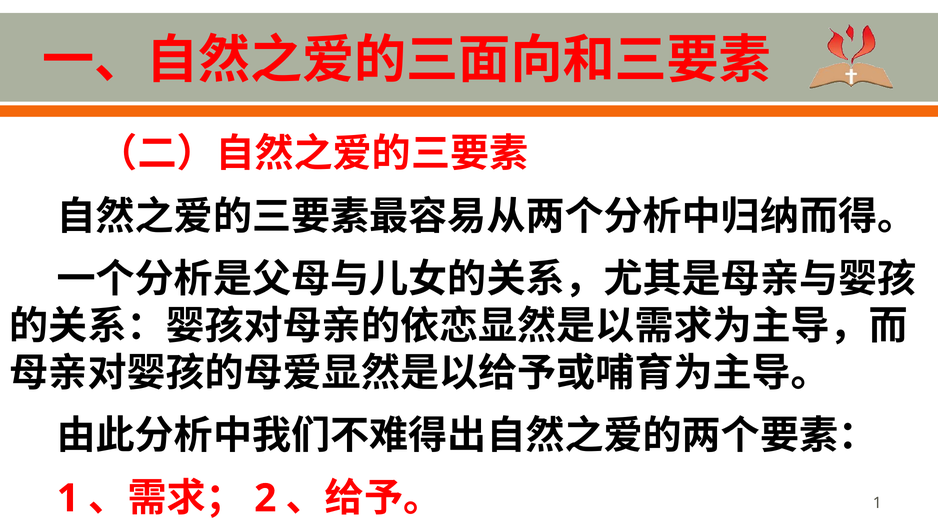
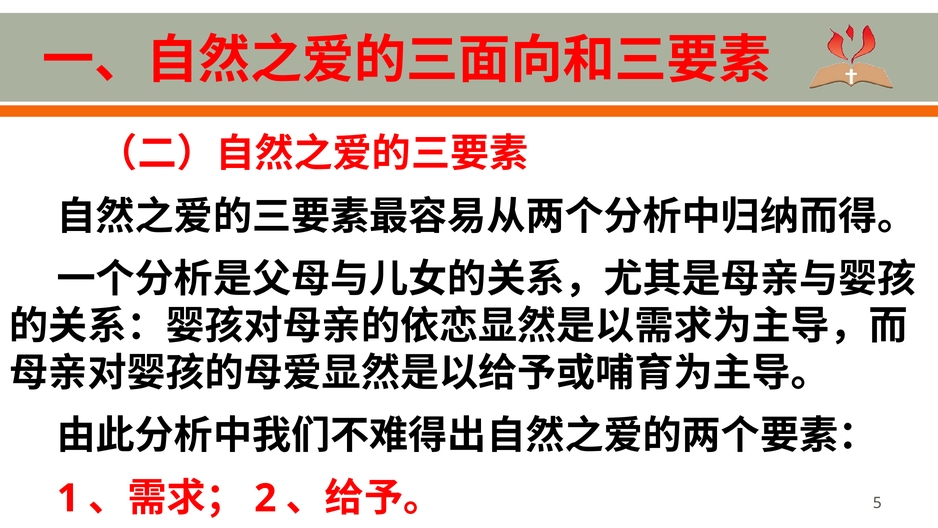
1: 1 -> 5 (877, 503)
